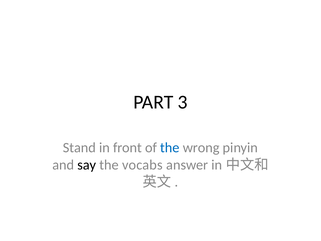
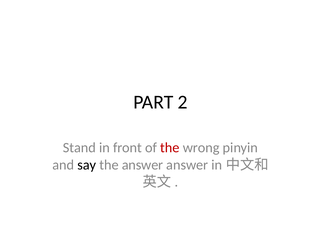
3: 3 -> 2 (183, 102)
the colour: blue -> red (170, 148)
the vocabs: vocabs -> answer (142, 165)
